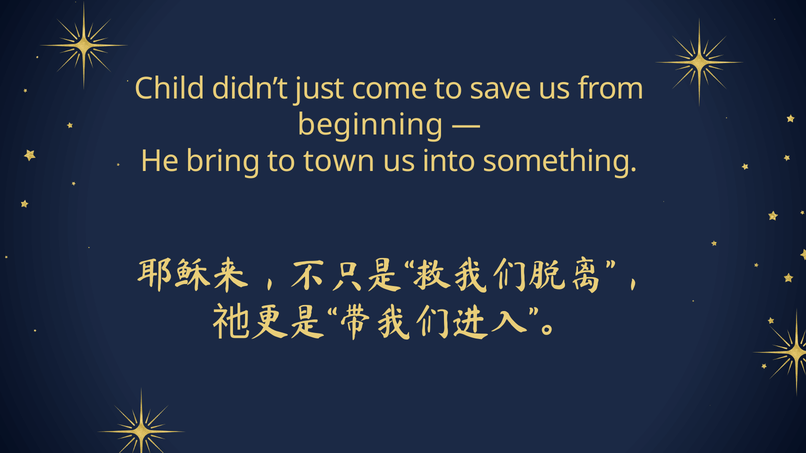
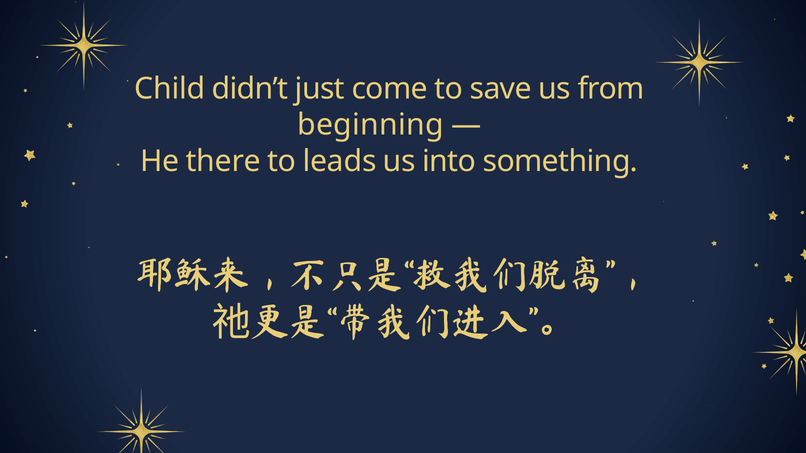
bring: bring -> there (223, 161)
town: town -> leads (340, 161)
